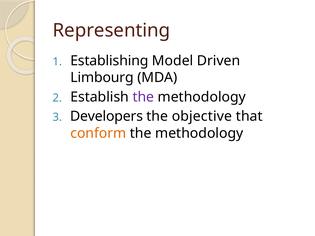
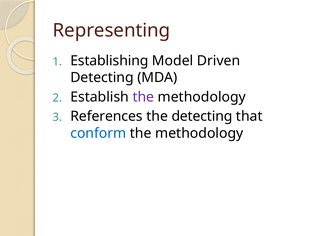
Limbourg: Limbourg -> Detecting (102, 78)
Developers: Developers -> References (106, 116)
the objective: objective -> detecting (202, 116)
conform colour: orange -> blue (98, 133)
